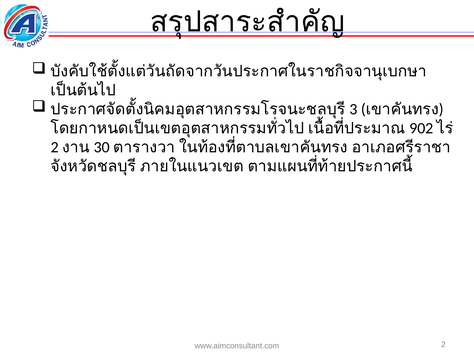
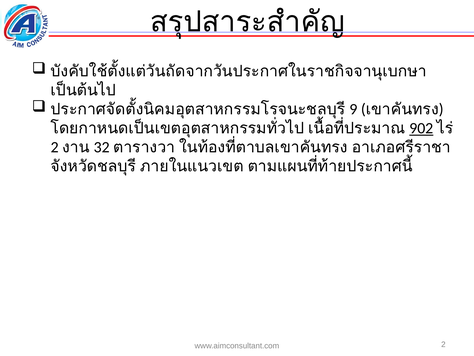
3: 3 -> 9 (353, 109)
902 underline: none -> present (421, 128)
30: 30 -> 32 (102, 147)
